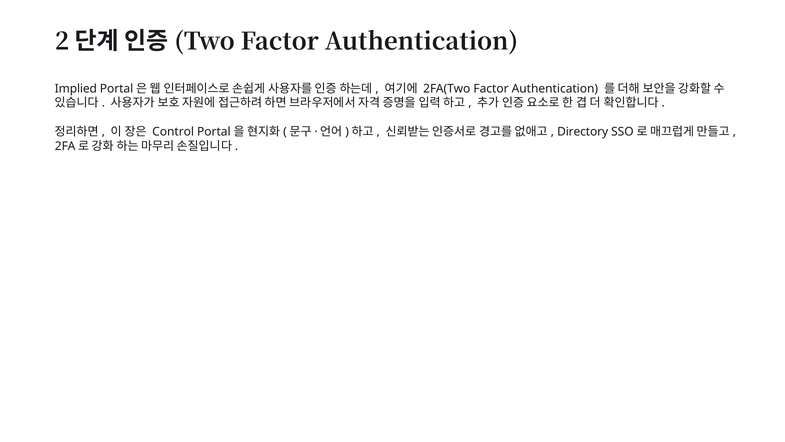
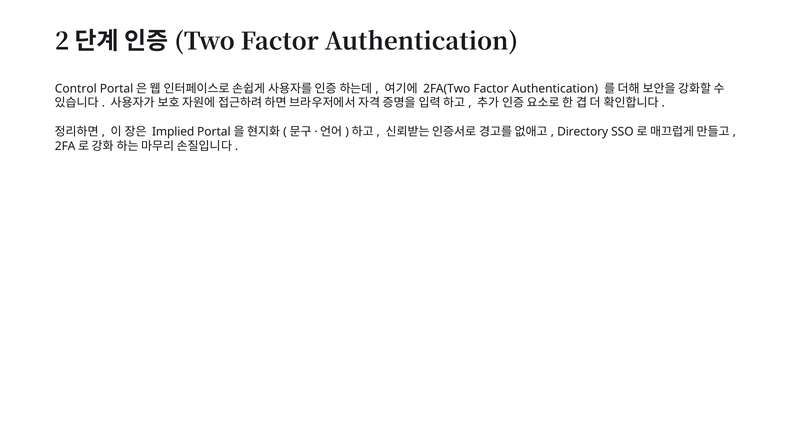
Implied: Implied -> Control (76, 88)
Control: Control -> Implied (173, 132)
